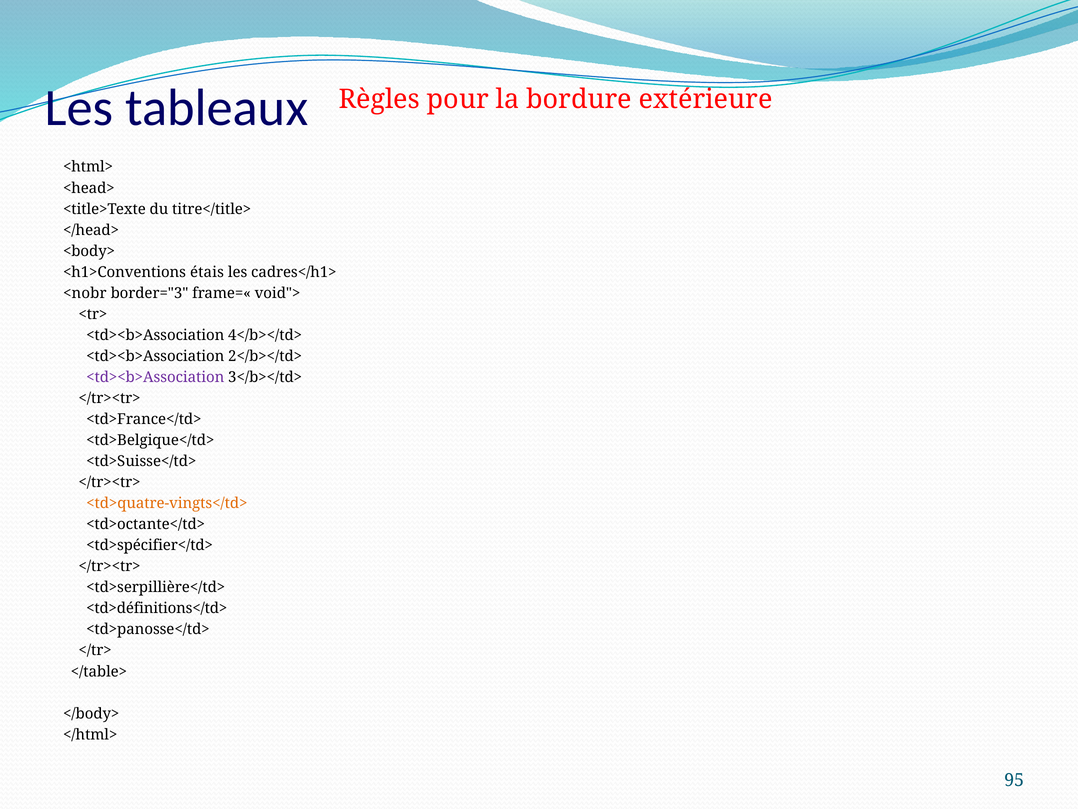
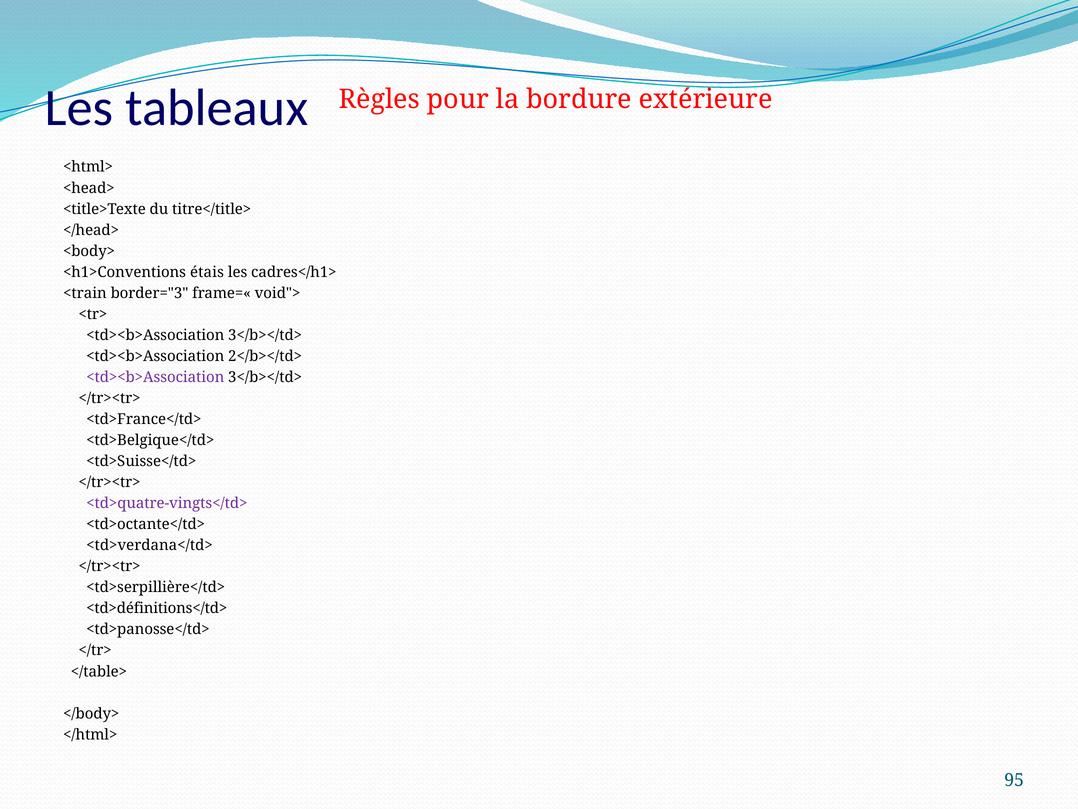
<nobr: <nobr -> <train (85, 293)
4</b></td>: 4</b></td> -> 3</b></td> (265, 335)
<td>quatre-vingts</td> colour: orange -> purple (167, 503)
<td>spécifier</td>: <td>spécifier</td> -> <td>verdana</td> (149, 545)
